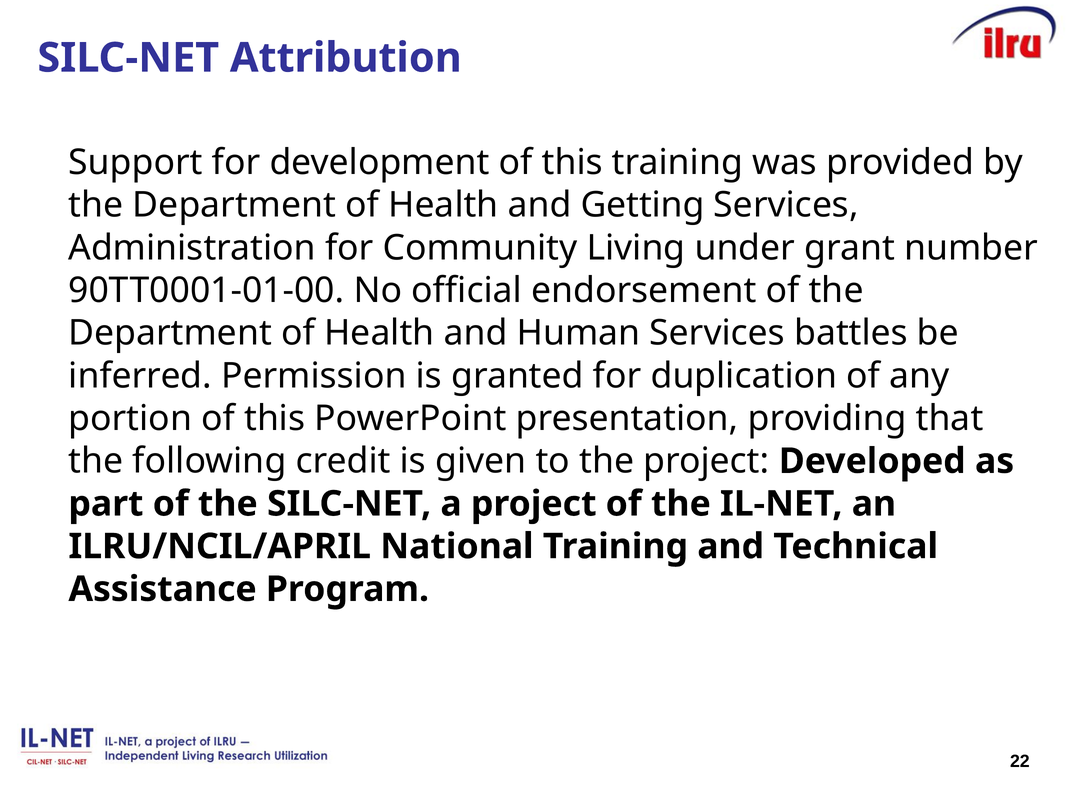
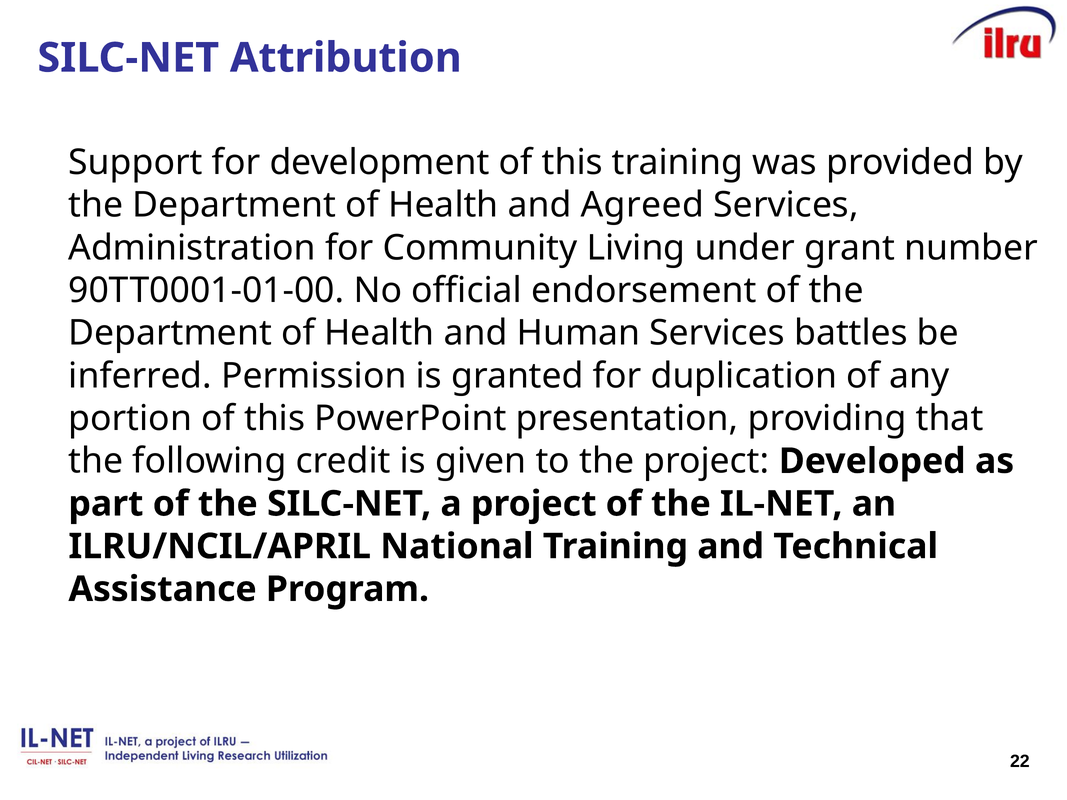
Getting: Getting -> Agreed (642, 205)
